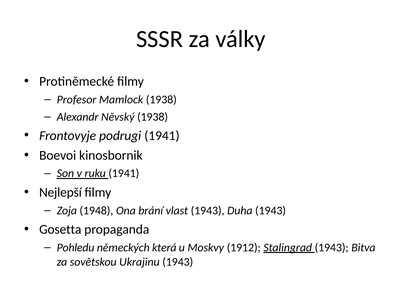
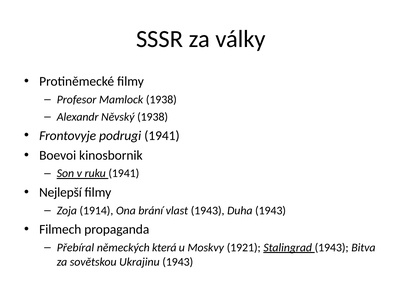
1948: 1948 -> 1914 (96, 210)
Gosetta: Gosetta -> Filmech (60, 229)
Pohledu: Pohledu -> Přebíral (75, 247)
1912: 1912 -> 1921 (244, 247)
